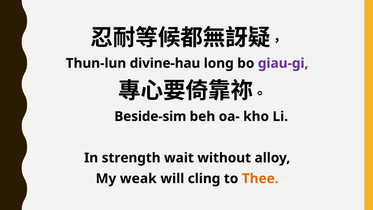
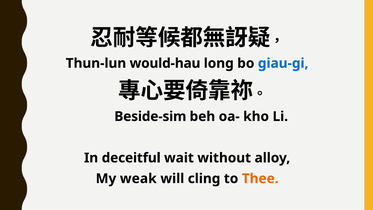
divine-hau: divine-hau -> would-hau (165, 63)
giau-gi colour: purple -> blue (283, 63)
strength: strength -> deceitful (131, 158)
